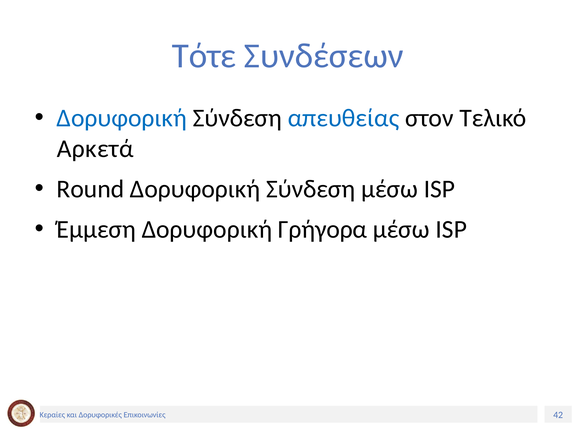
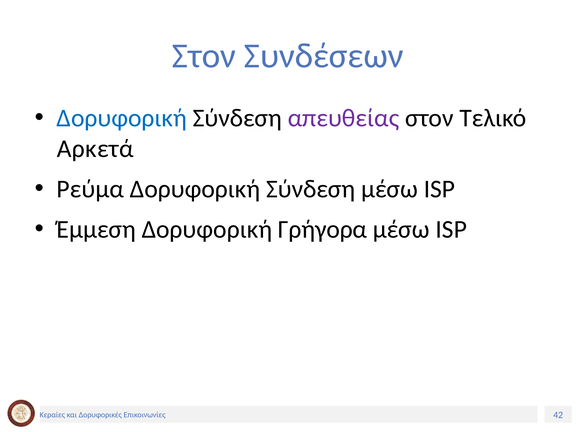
Τότε: Τότε -> Στον (204, 56)
απευθείας colour: blue -> purple (343, 118)
Round: Round -> Ρεύμα (90, 189)
